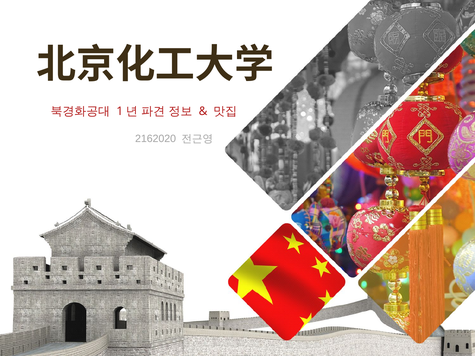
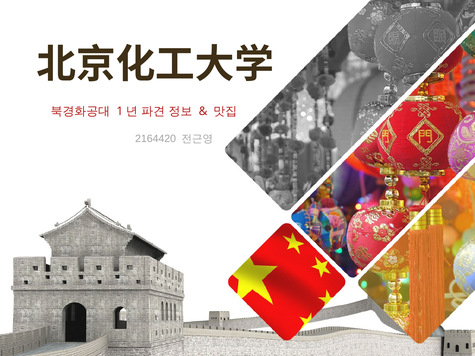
2162020: 2162020 -> 2164420 (156, 139)
